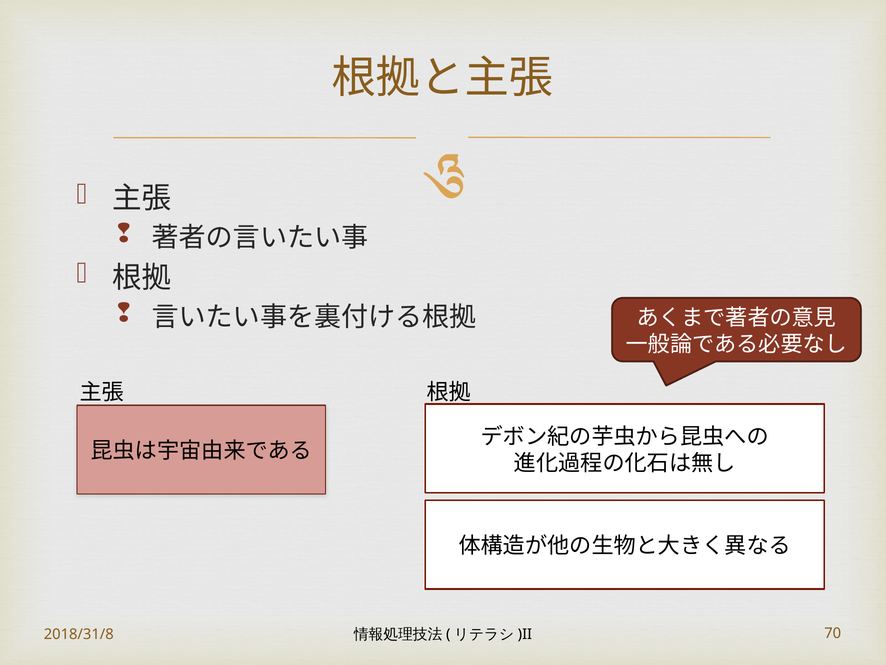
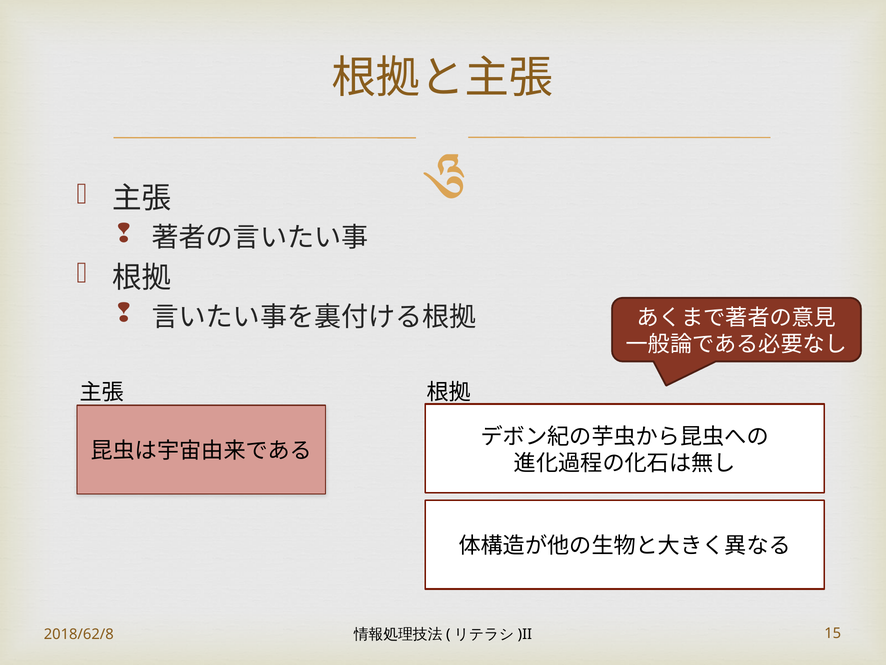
2018/31/8: 2018/31/8 -> 2018/62/8 (79, 634)
70: 70 -> 15 (833, 633)
